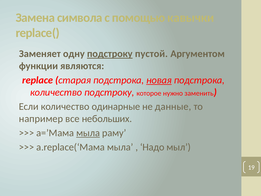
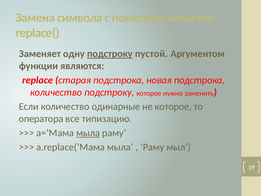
новая underline: present -> none (159, 80)
не данные: данные -> которое (173, 106)
например: например -> оператора (41, 119)
небольших: небольших -> типизацию (107, 119)
Надо: Надо -> Раму (152, 147)
